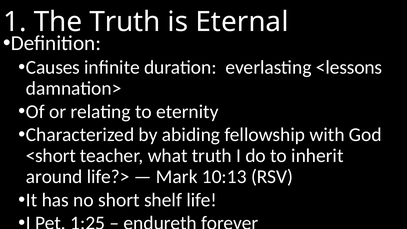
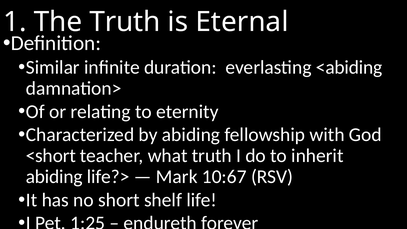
Causes: Causes -> Similar (53, 67)
<lessons: <lessons -> <abiding (349, 67)
around: around -> abiding (54, 177)
10:13: 10:13 -> 10:67 (224, 177)
